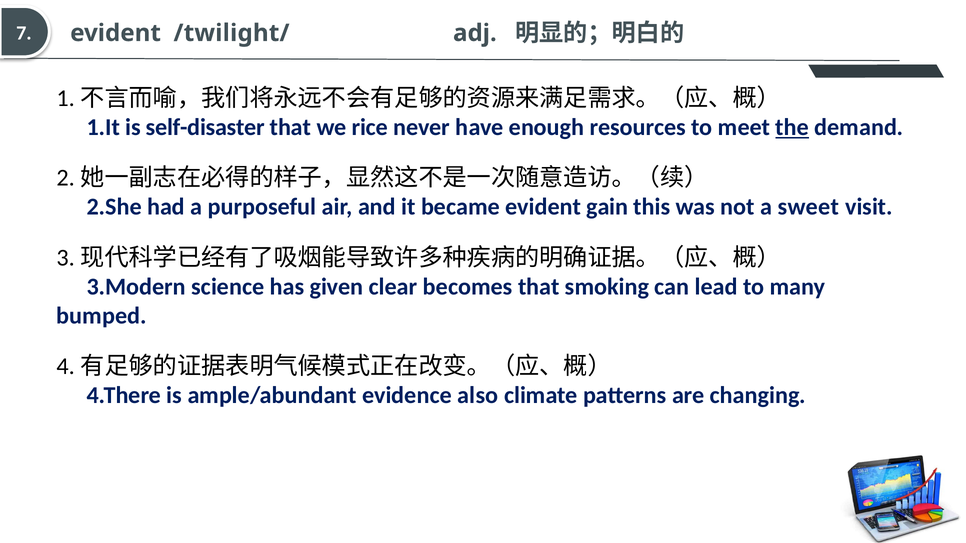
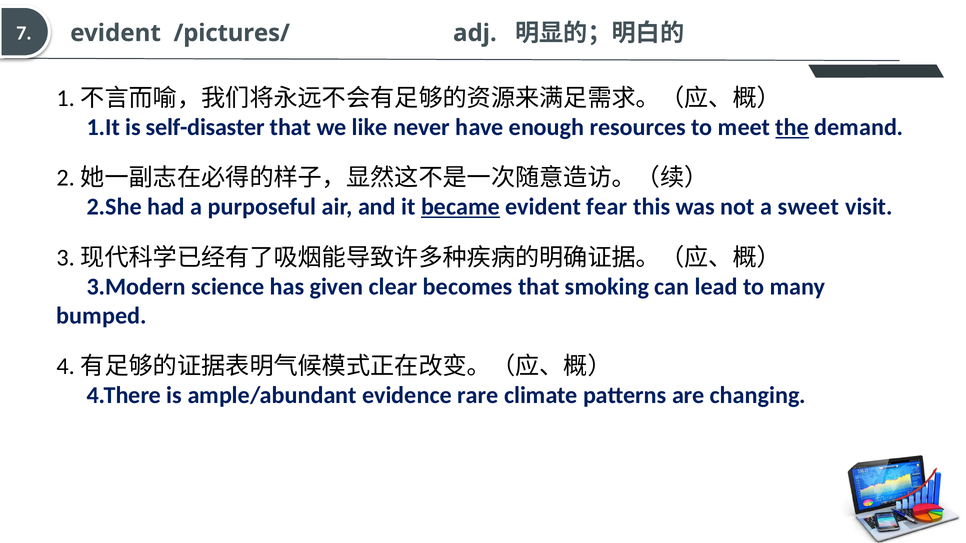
/twilight/: /twilight/ -> /pictures/ (232, 33)
rice: rice -> like (370, 127)
became underline: none -> present (460, 207)
gain: gain -> fear (607, 207)
also: also -> rare (478, 395)
